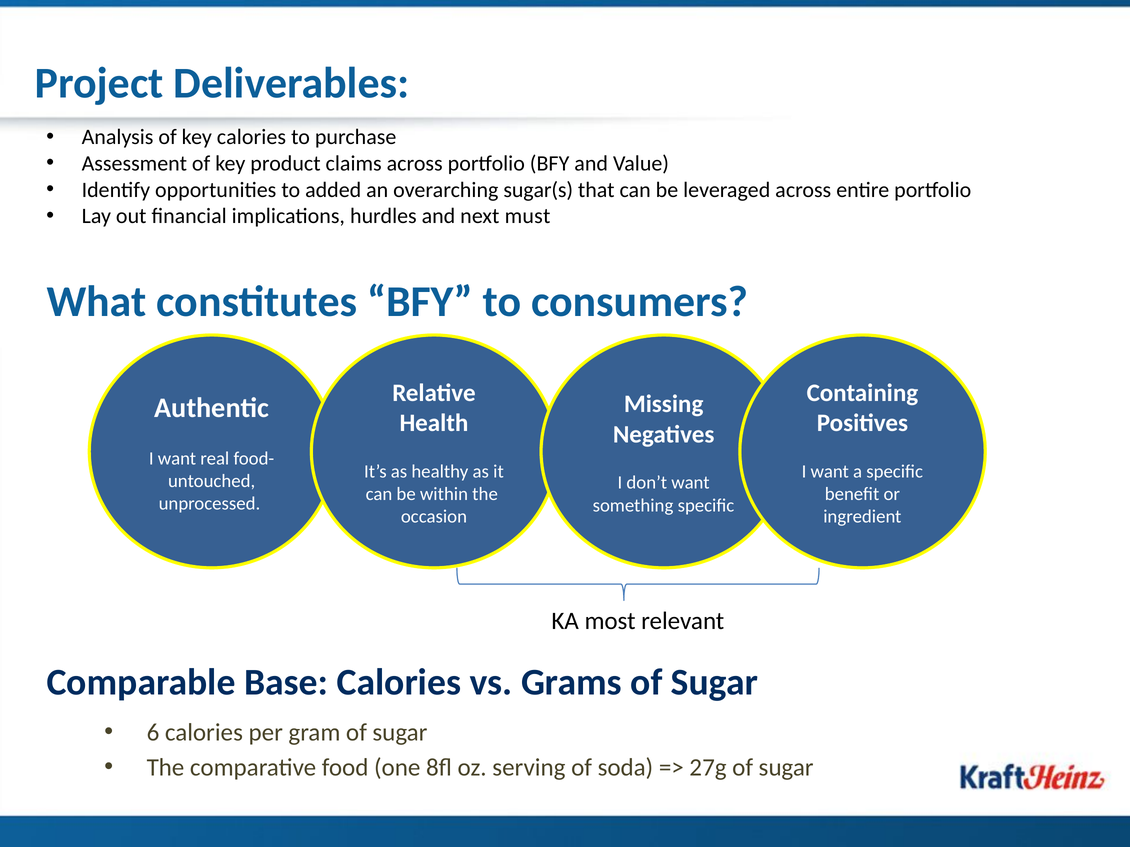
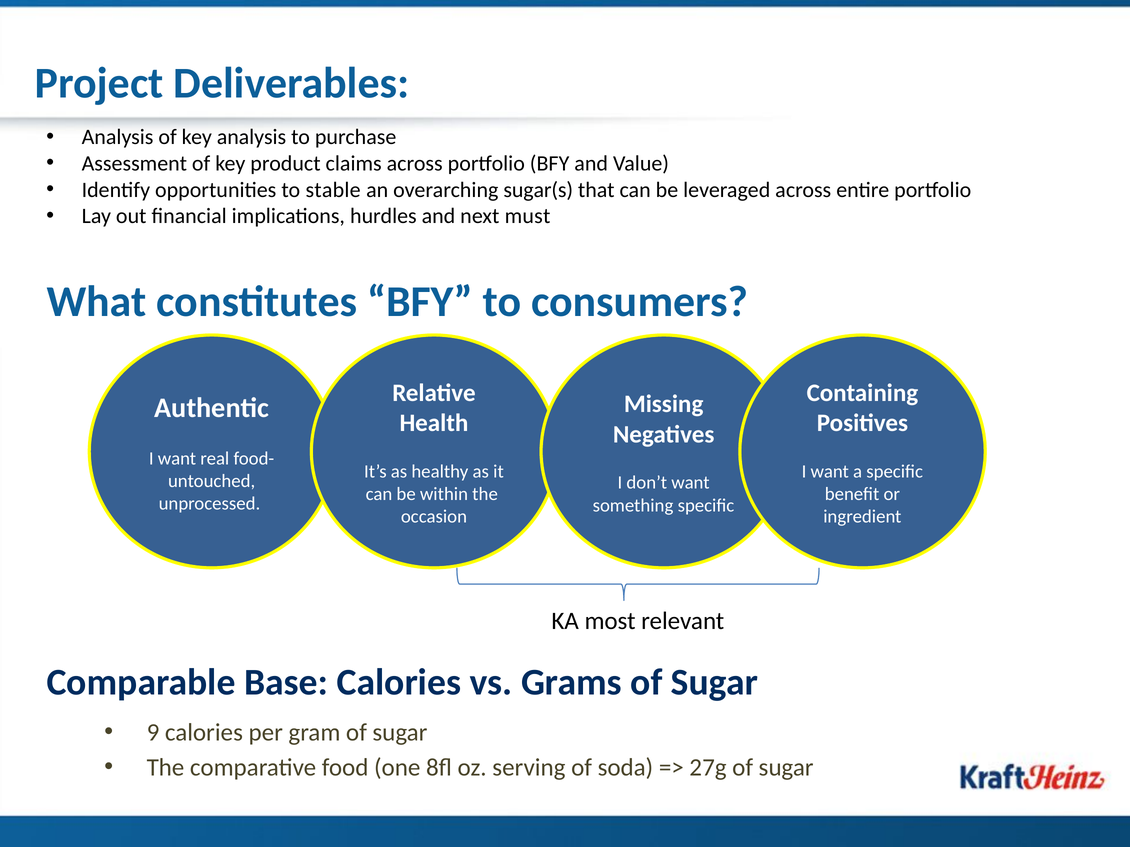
key calories: calories -> analysis (251, 137)
added: added -> stable (333, 190)
6: 6 -> 9 (153, 733)
